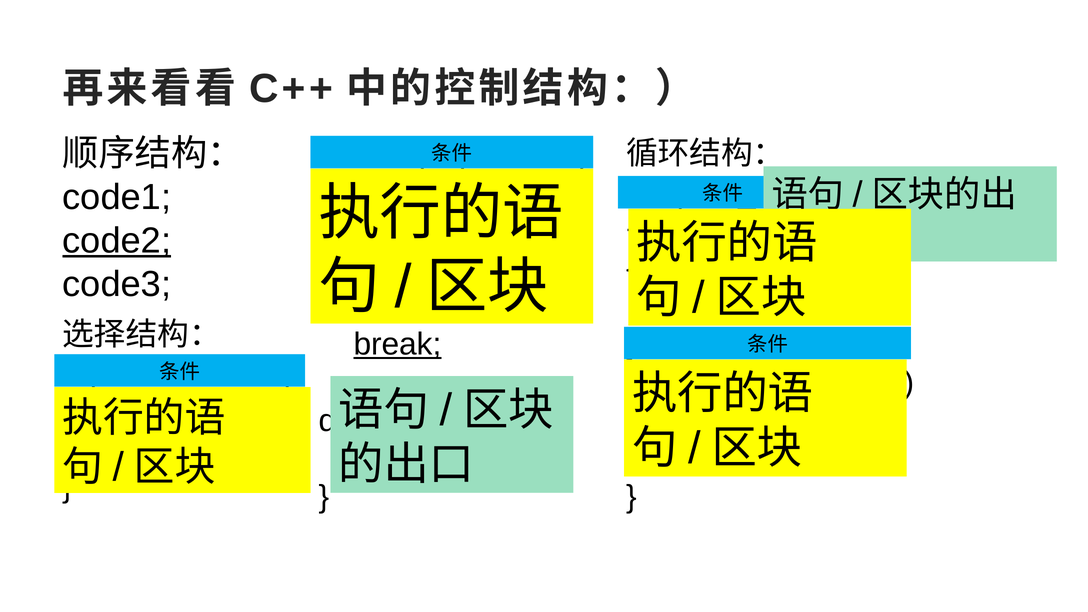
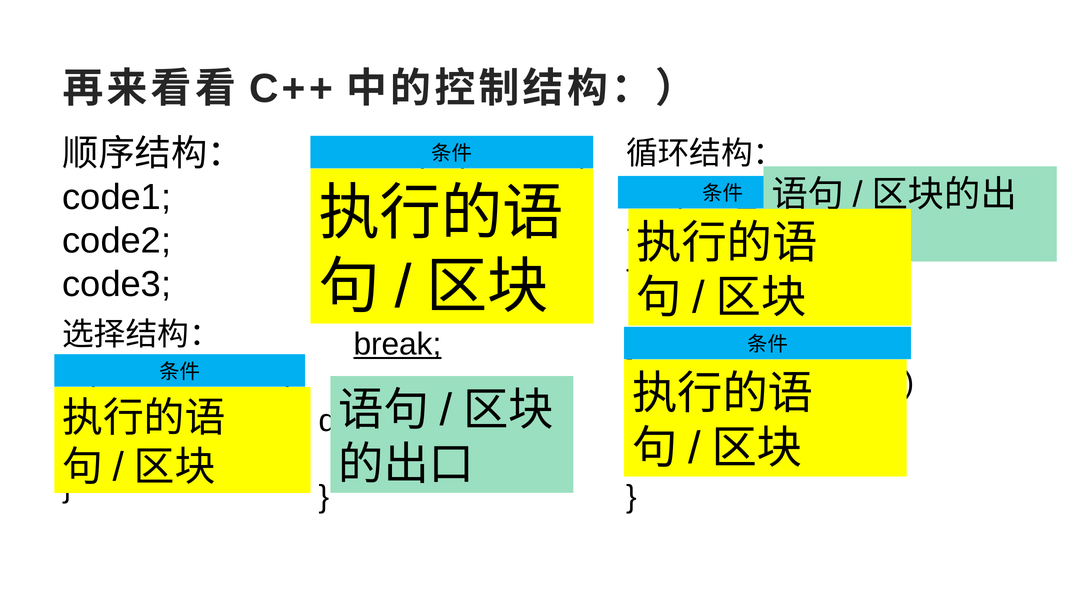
code2 underline: present -> none (117, 241)
